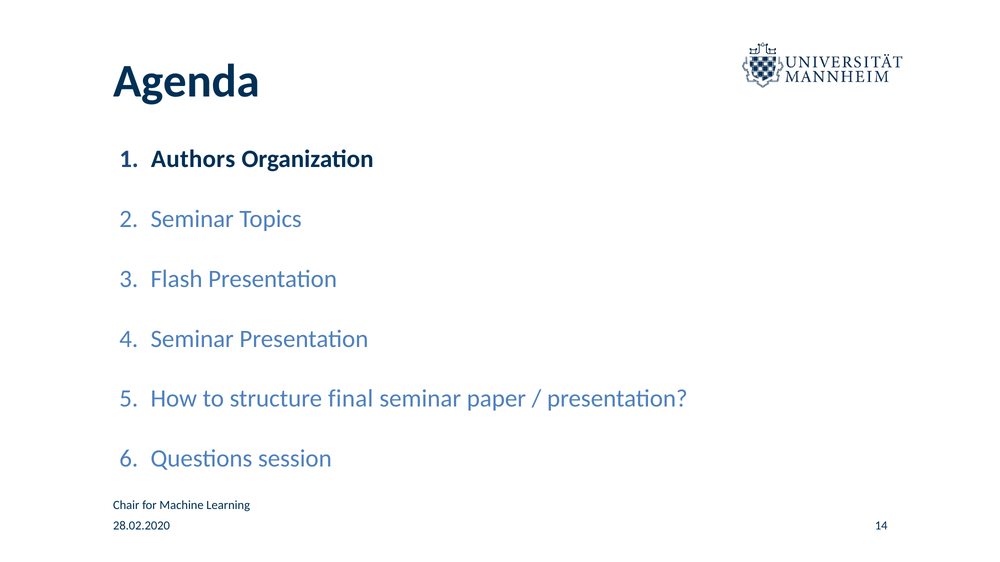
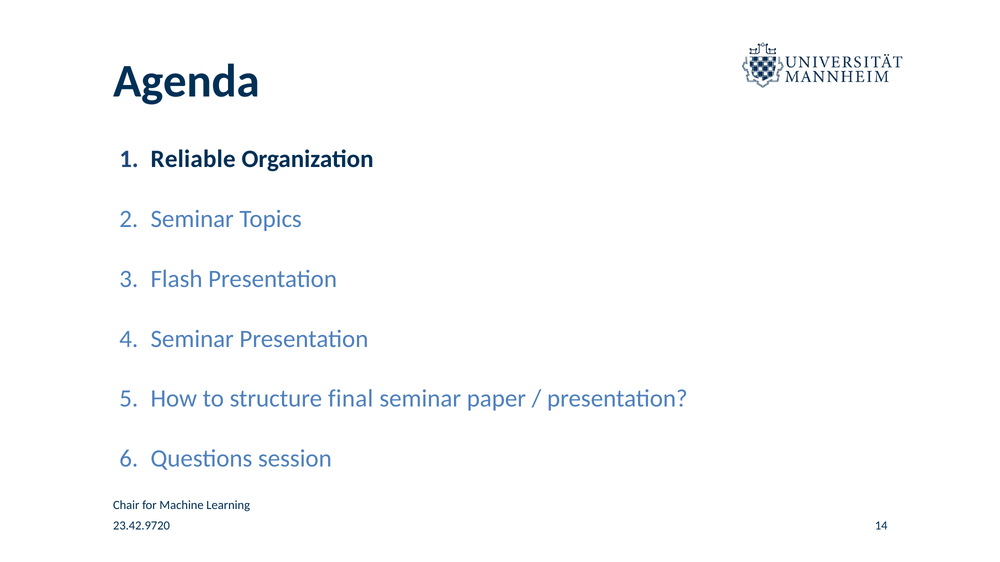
Authors: Authors -> Reliable (193, 159)
28.02.2020: 28.02.2020 -> 23.42.9720 (141, 526)
